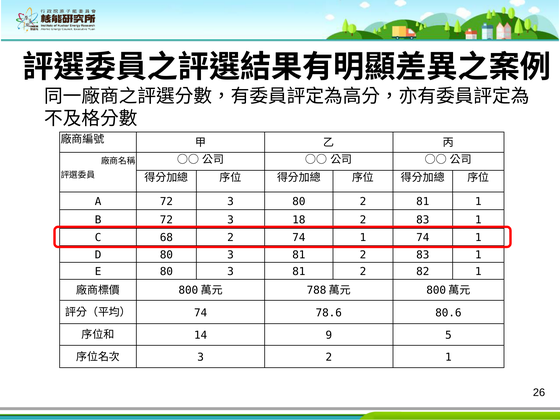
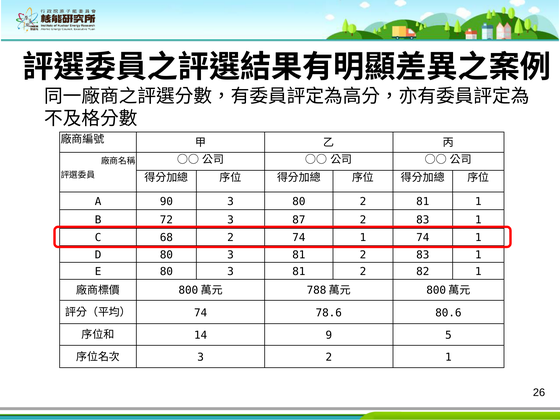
A 72: 72 -> 90 (166, 202)
18: 18 -> 87 (299, 220)
